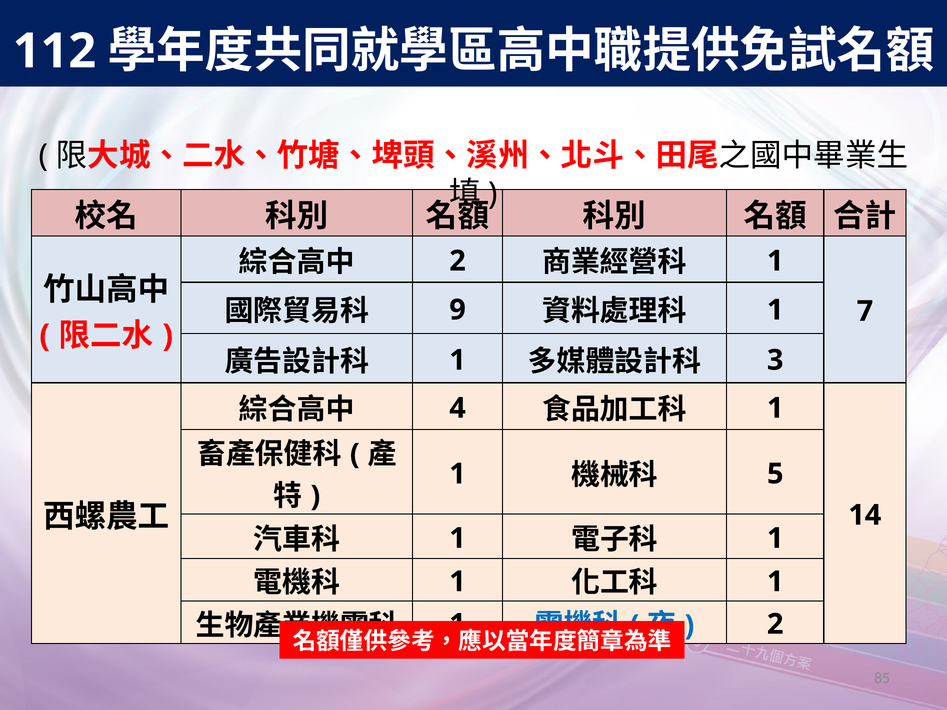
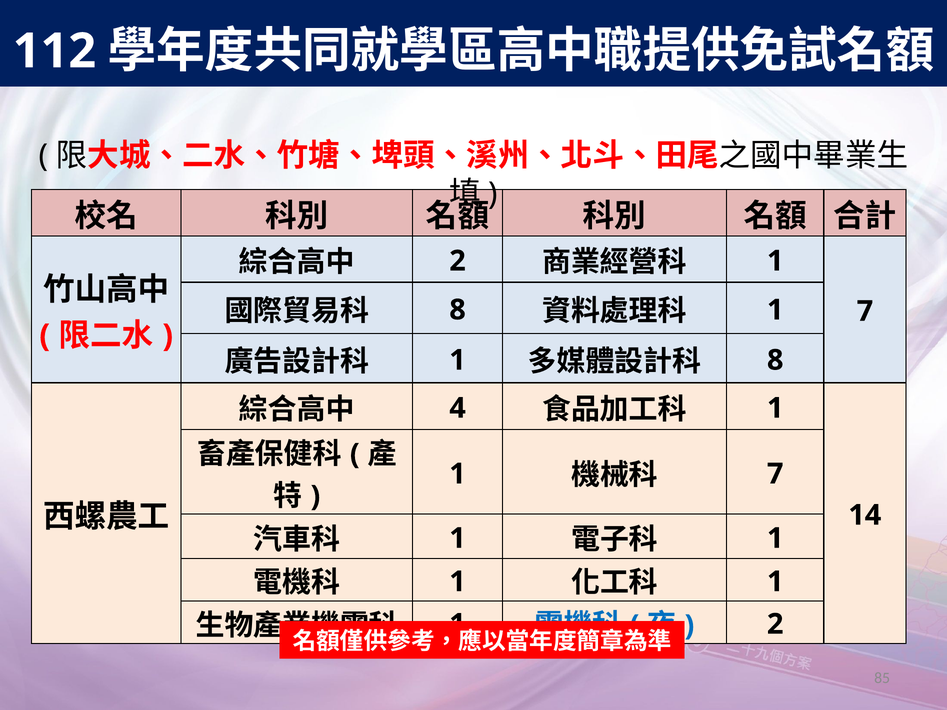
9: 9 -> 8 (458, 310)
3: 3 -> 8 (775, 360)
5: 5 -> 7 (775, 474)
